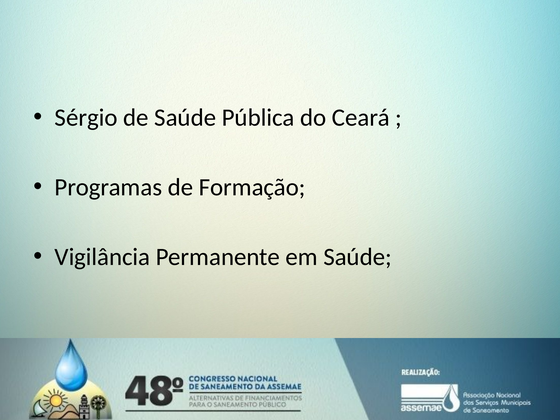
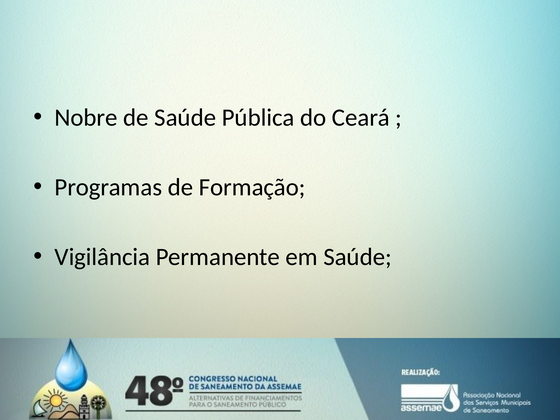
Sérgio: Sérgio -> Nobre (86, 117)
